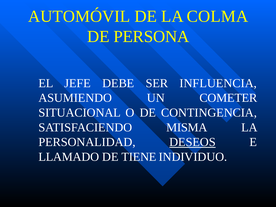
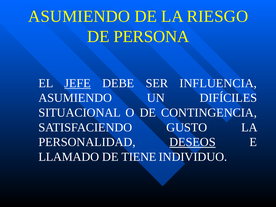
AUTOMÓVIL: AUTOMÓVIL -> ASUMIENDO (79, 16)
COLMA: COLMA -> RIESGO (217, 16)
JEFE underline: none -> present (78, 83)
COMETER: COMETER -> DIFÍCILES (228, 98)
MISMA: MISMA -> GUSTO (187, 127)
